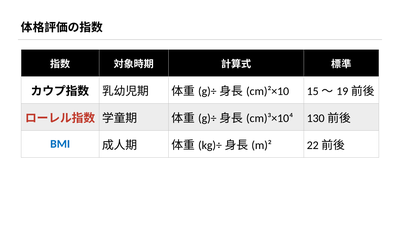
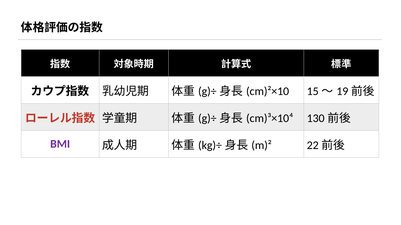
BMI colour: blue -> purple (60, 144)
